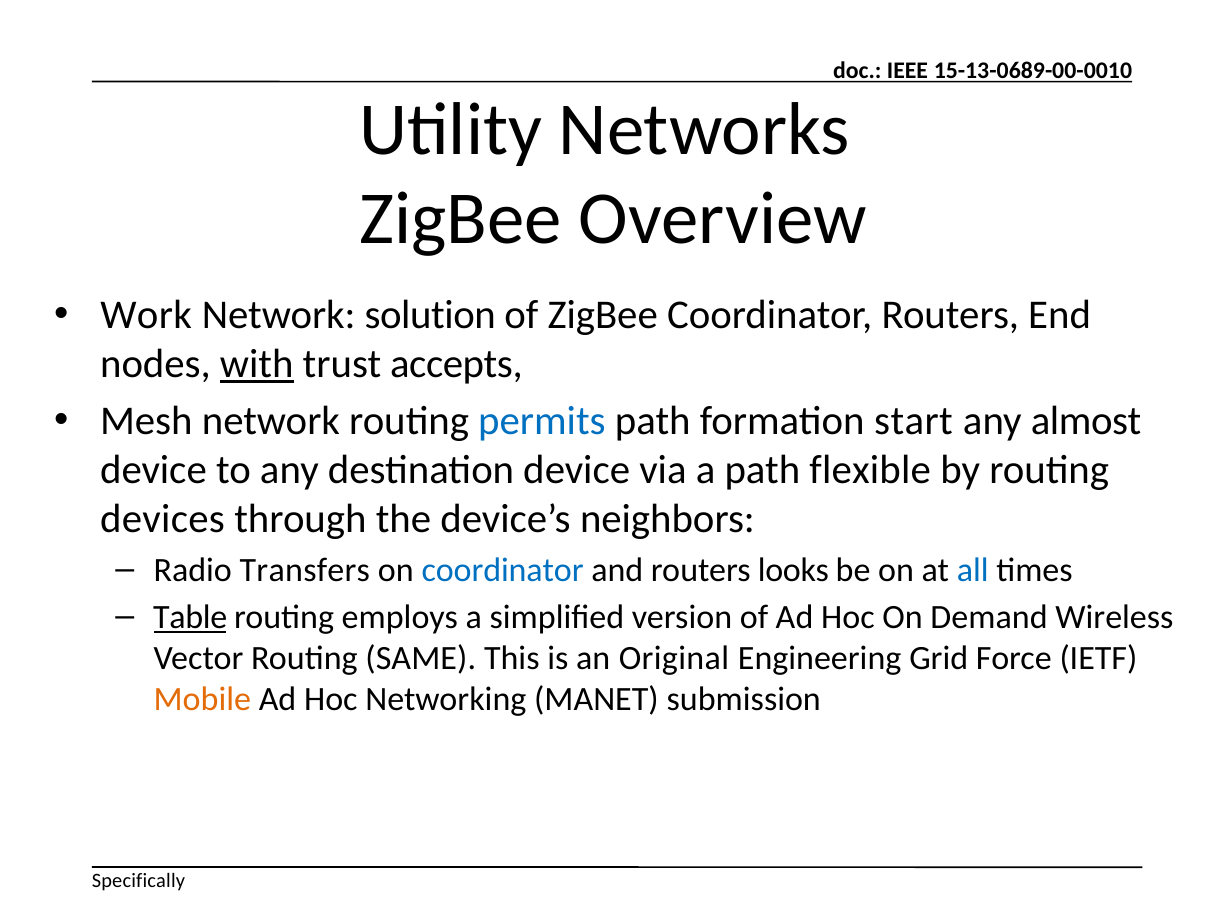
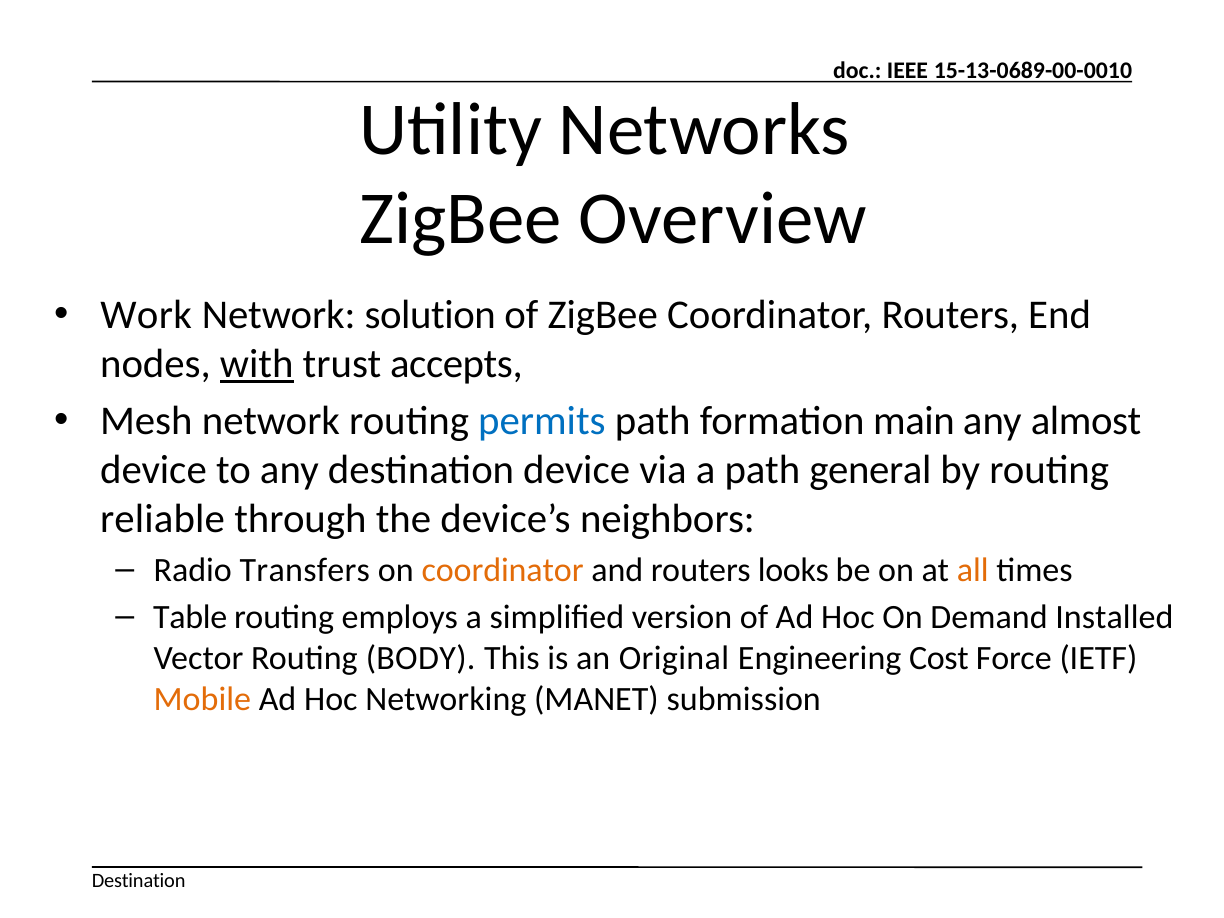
start: start -> main (914, 421)
flexible: flexible -> general (870, 470)
devices: devices -> reliable (163, 519)
coordinator colour: blue -> orange (503, 570)
all colour: blue -> orange (973, 570)
Table underline: present -> none (190, 618)
Wireless: Wireless -> Installed (1114, 618)
SAME: SAME -> BODY (421, 658)
Grid: Grid -> Cost (939, 658)
Specifically: Specifically -> Destination (139, 880)
